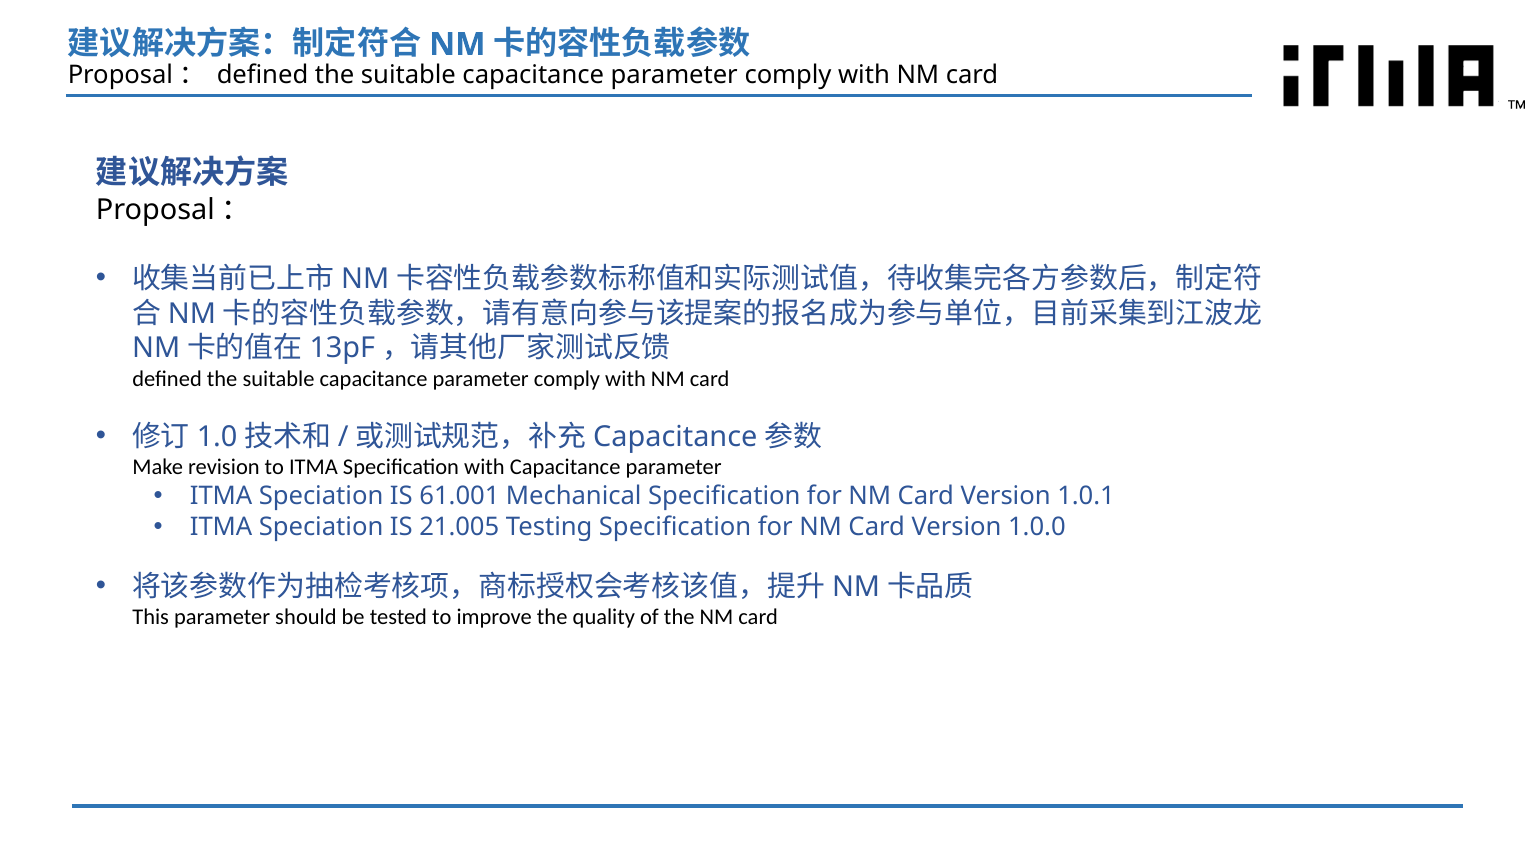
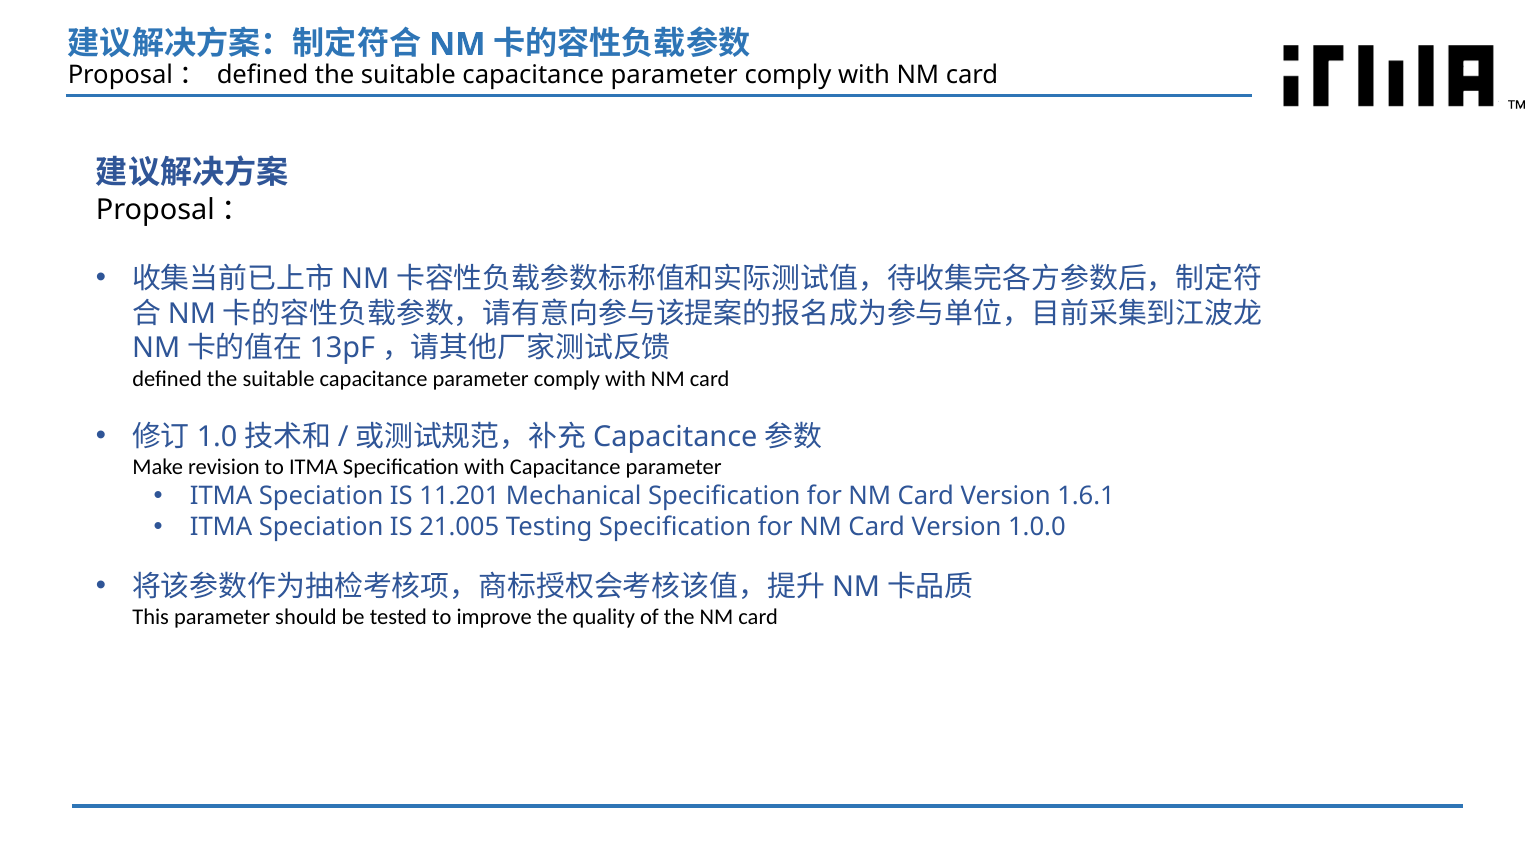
61.001: 61.001 -> 11.201 (459, 496)
1.0.1: 1.0.1 -> 1.6.1 (1086, 496)
